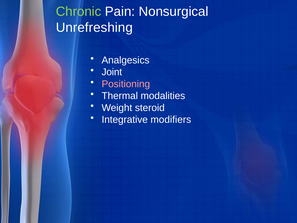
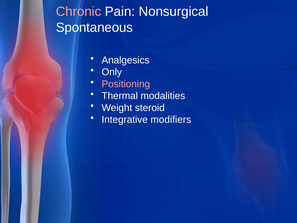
Chronic colour: light green -> pink (79, 12)
Unrefreshing: Unrefreshing -> Spontaneous (94, 27)
Joint: Joint -> Only (112, 72)
